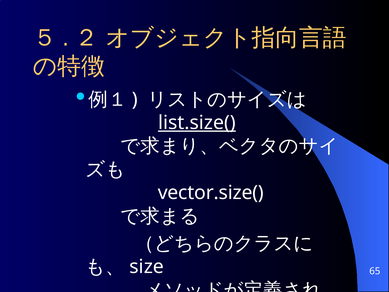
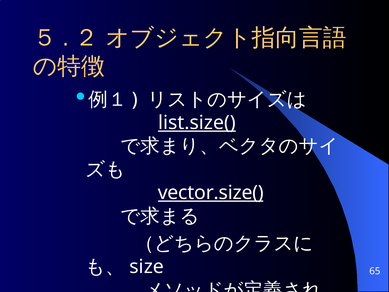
vector.size( underline: none -> present (211, 193)
